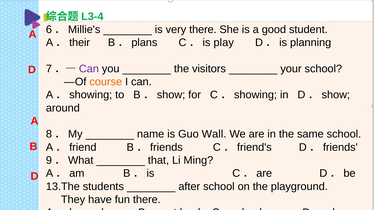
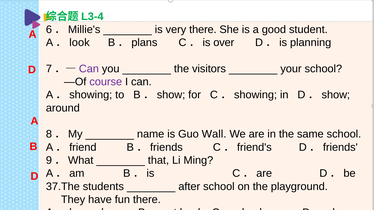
their: their -> look (79, 43)
is play: play -> over (224, 43)
course colour: orange -> purple (106, 82)
13.The: 13.The -> 37.The (63, 187)
